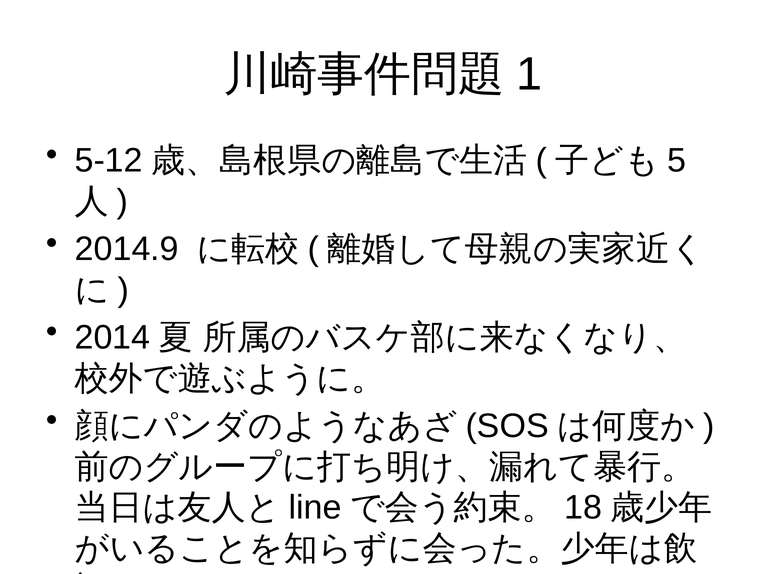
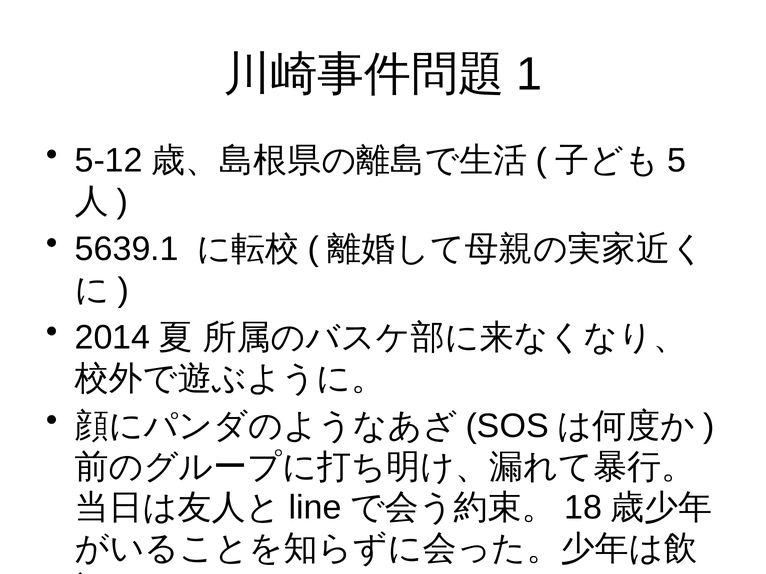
2014.9: 2014.9 -> 5639.1 (127, 249)
